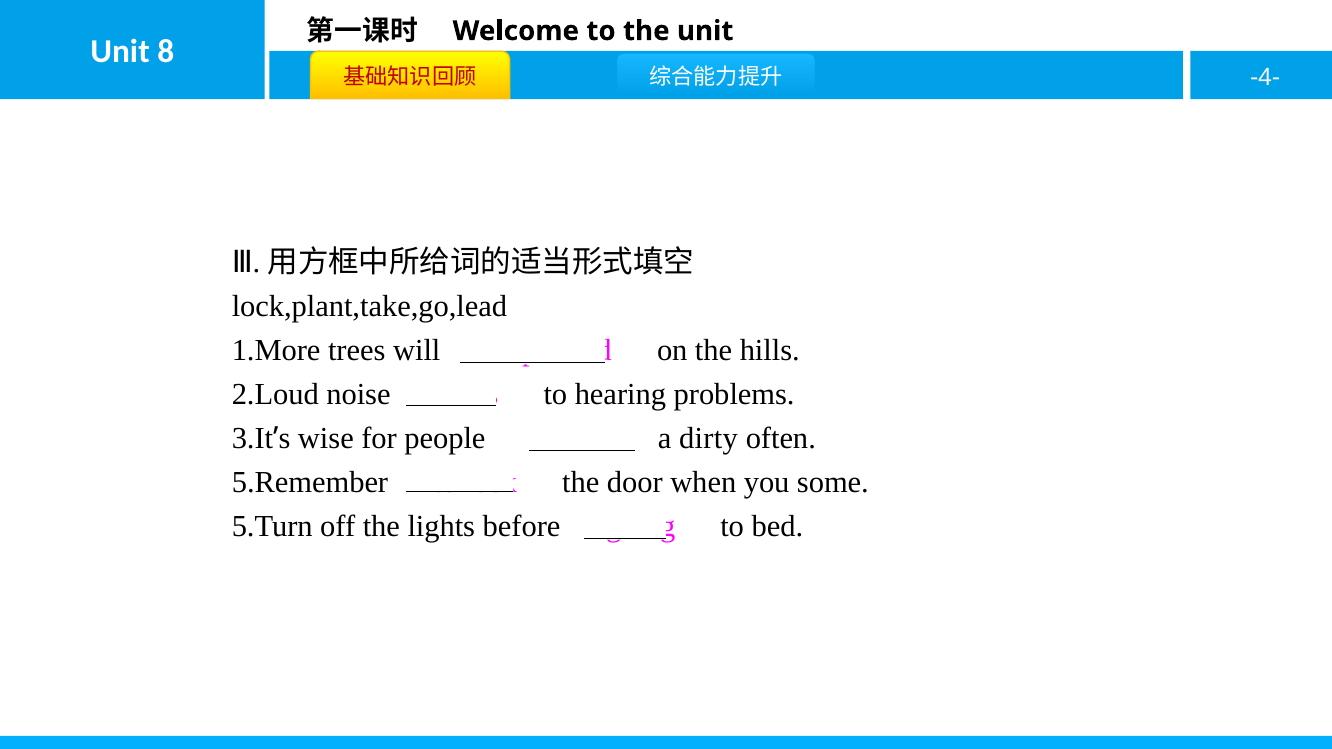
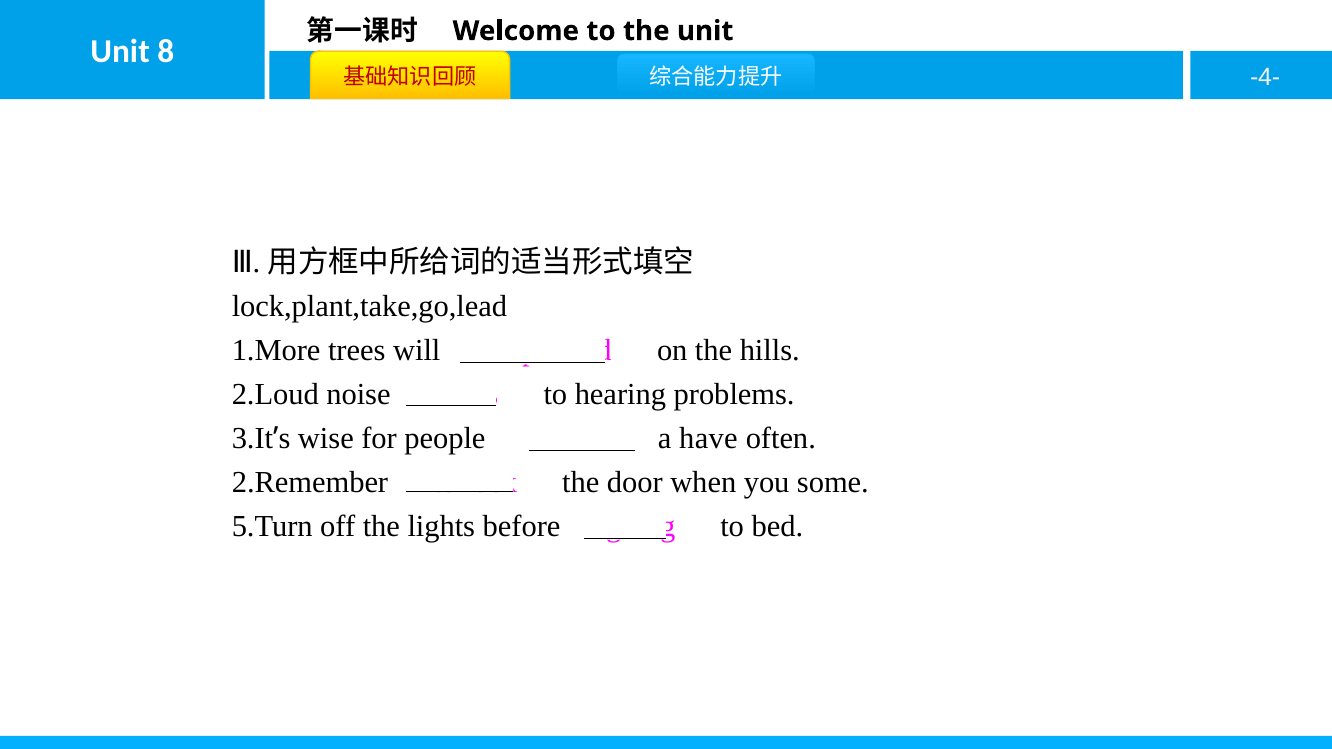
dirty: dirty -> have (708, 439)
5.Remember: 5.Remember -> 2.Remember (310, 483)
